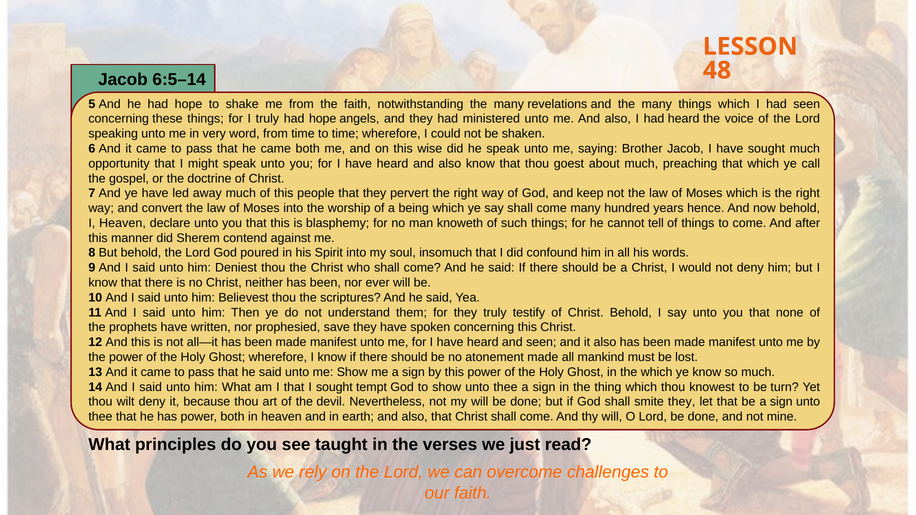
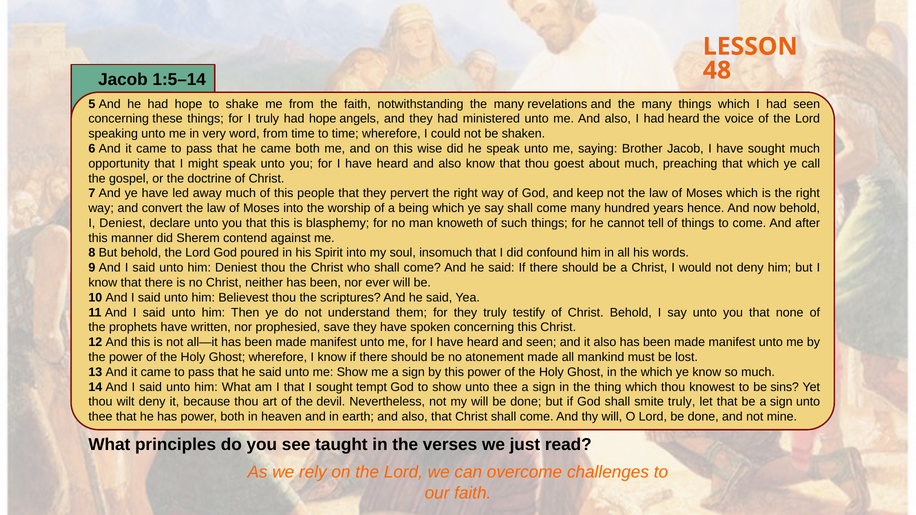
6:5–14: 6:5–14 -> 1:5–14 (179, 80)
I Heaven: Heaven -> Deniest (122, 223)
turn: turn -> sins (785, 387)
smite they: they -> truly (682, 402)
